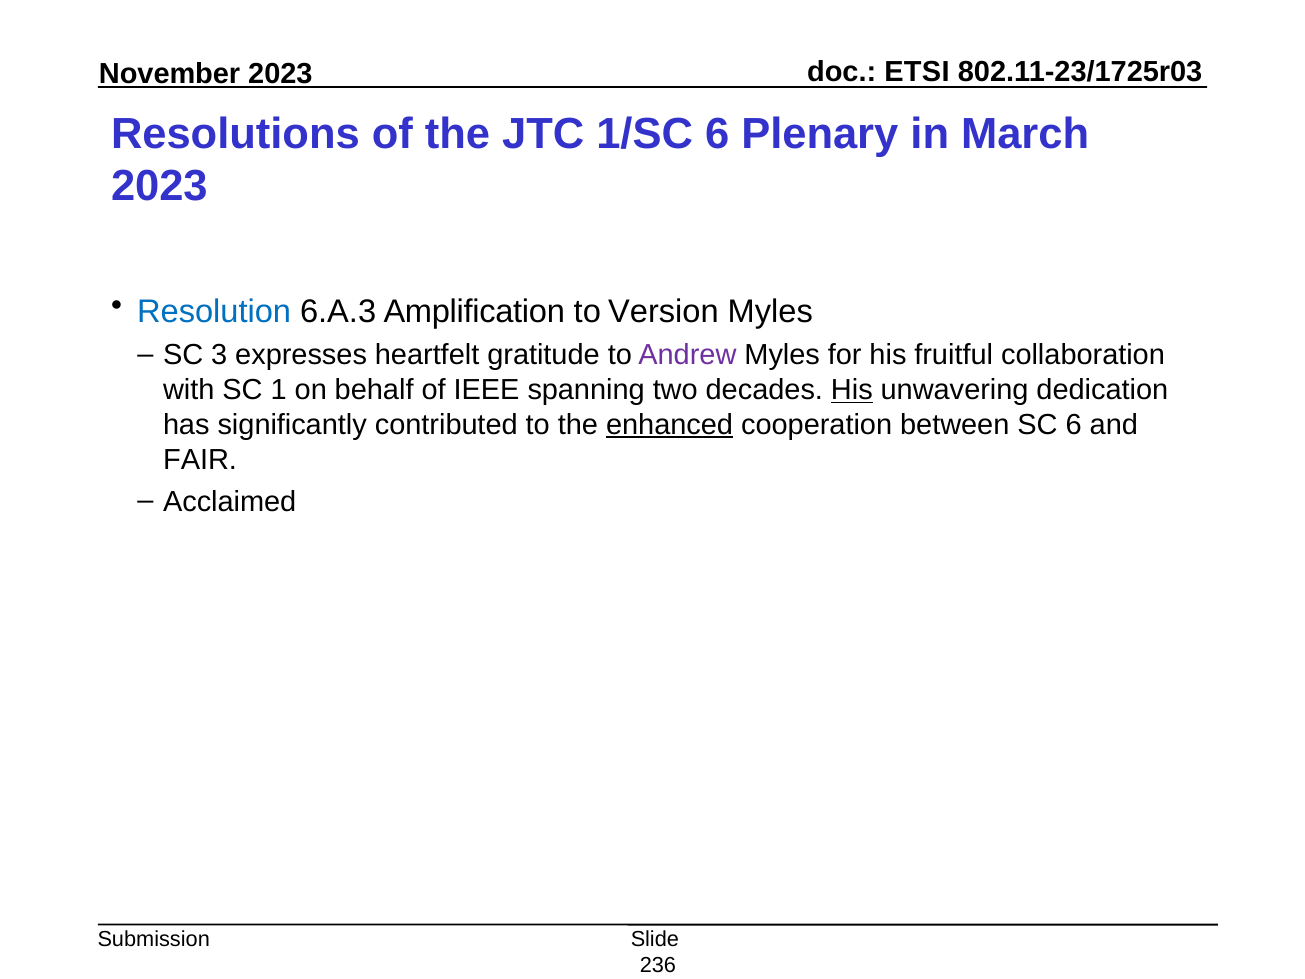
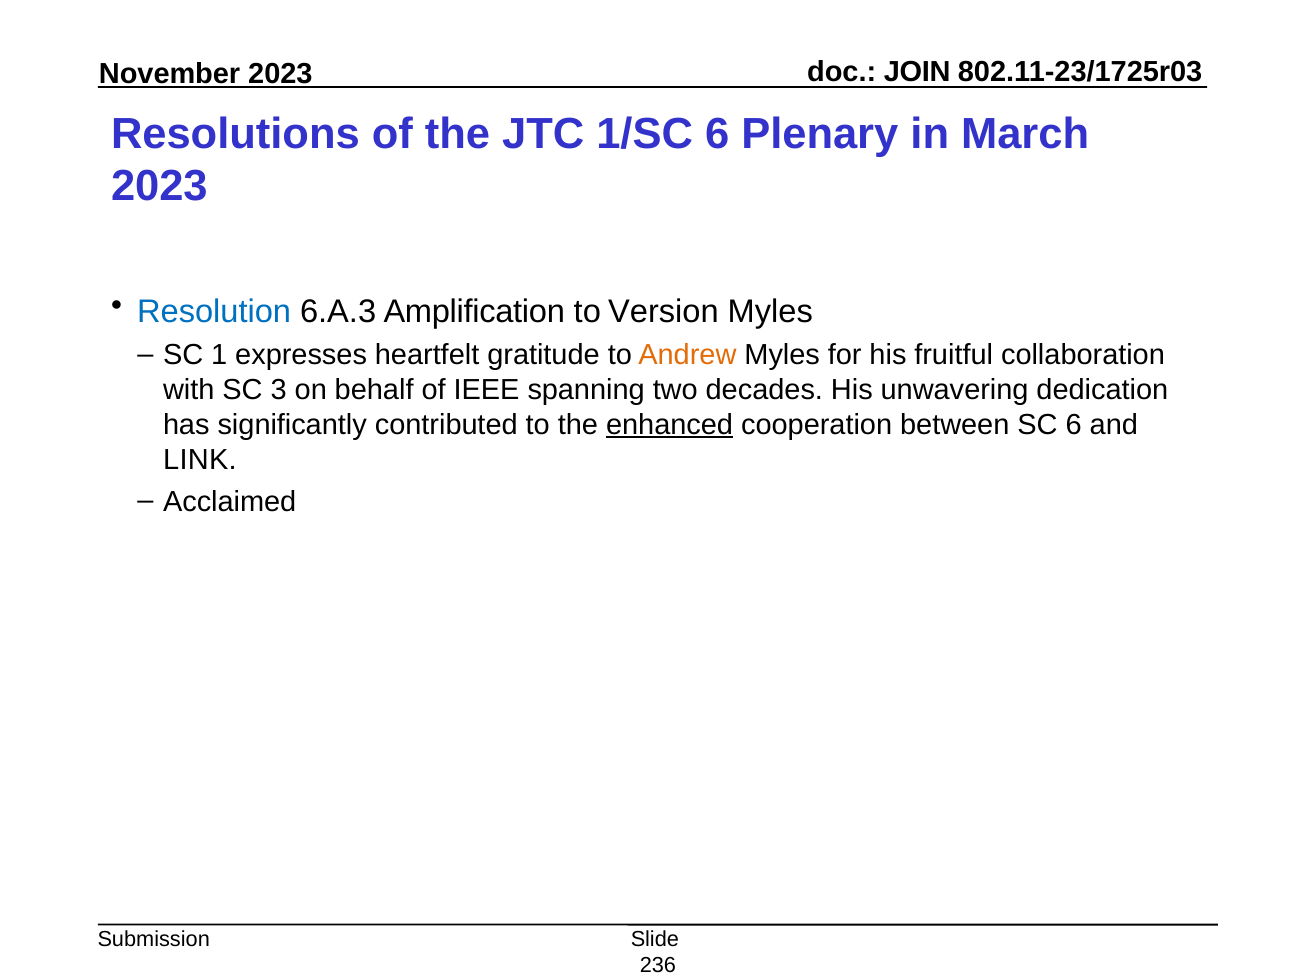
ETSI: ETSI -> JOIN (917, 72)
3: 3 -> 1 (219, 355)
Andrew colour: purple -> orange (687, 355)
1: 1 -> 3 (279, 390)
His underline: present -> none (852, 390)
FAIR: FAIR -> LINK (200, 459)
